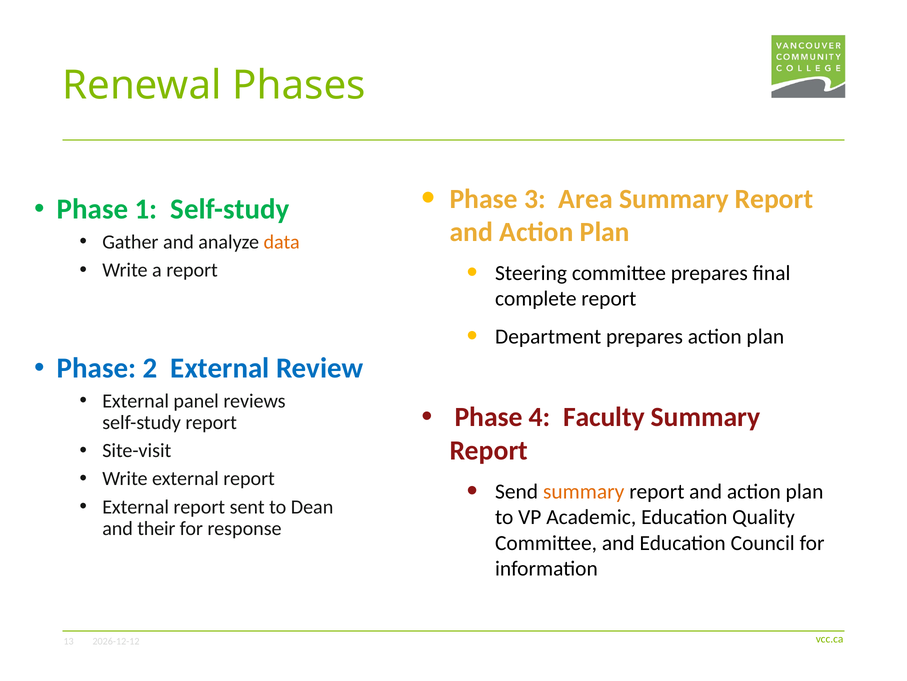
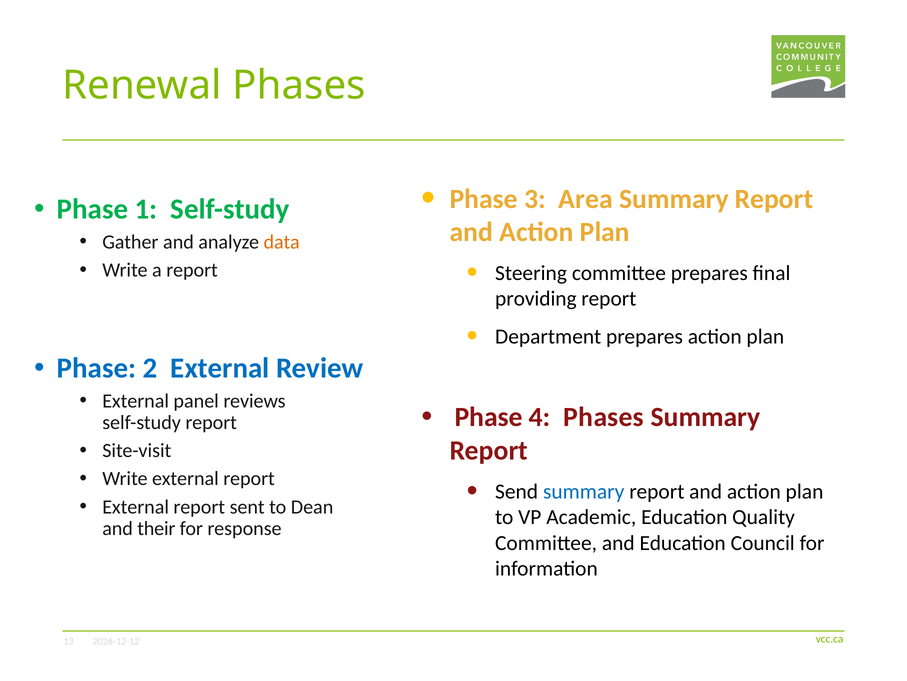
complete: complete -> providing (536, 299)
4 Faculty: Faculty -> Phases (604, 417)
summary colour: orange -> blue (584, 491)
